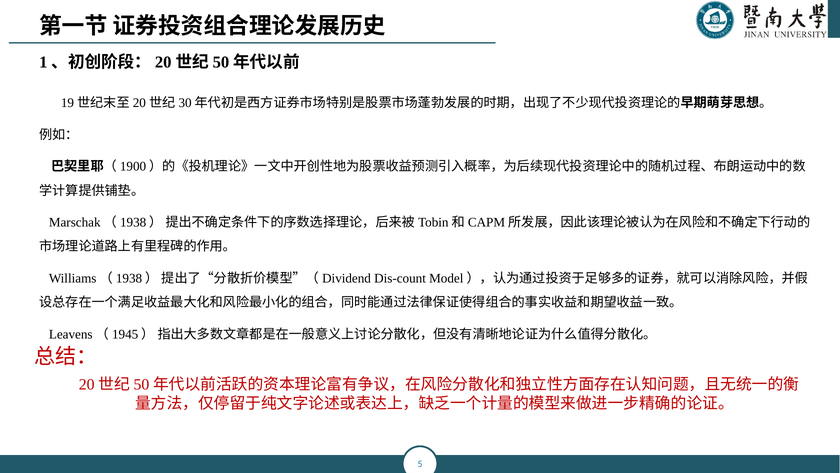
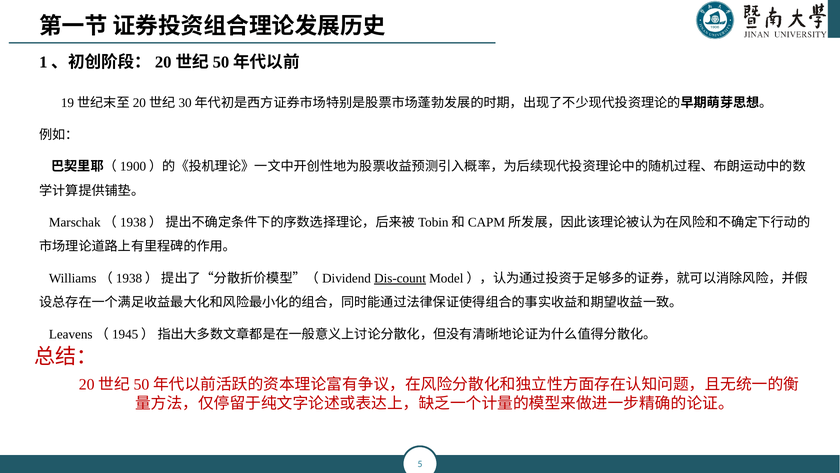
Dis-count underline: none -> present (400, 278)
